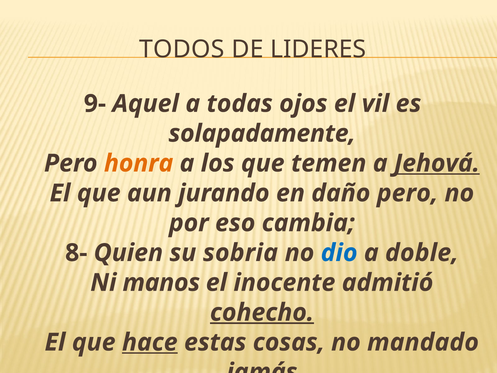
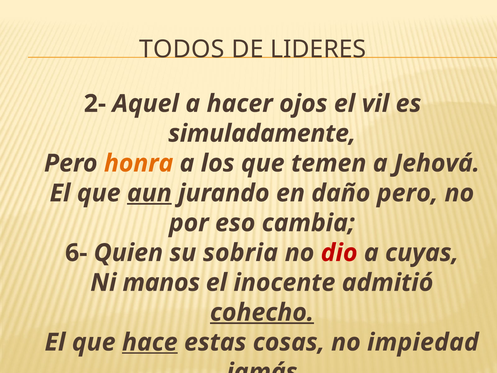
9-: 9- -> 2- (95, 104)
todas: todas -> hacer (240, 104)
solapadamente: solapadamente -> simuladamente (262, 133)
Jehová underline: present -> none (437, 163)
aun underline: none -> present (149, 193)
8-: 8- -> 6- (76, 253)
dio colour: blue -> red (339, 253)
doble: doble -> cuyas (422, 253)
mandado: mandado -> impiedad (423, 342)
